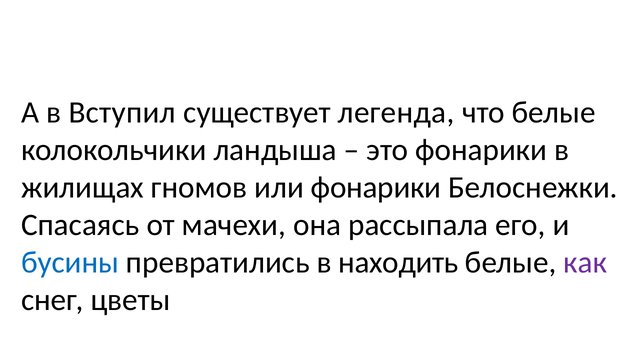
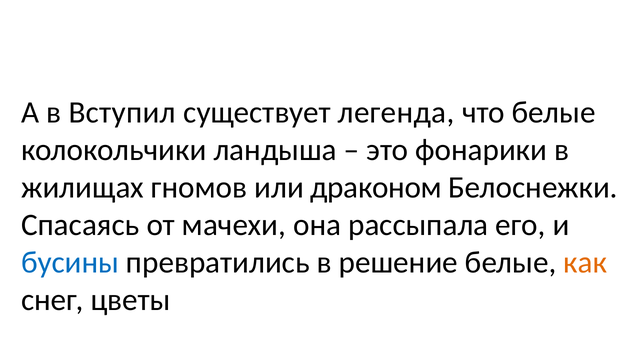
или фонарики: фонарики -> драконом (376, 188)
находить: находить -> решение (398, 262)
как colour: purple -> orange (585, 262)
